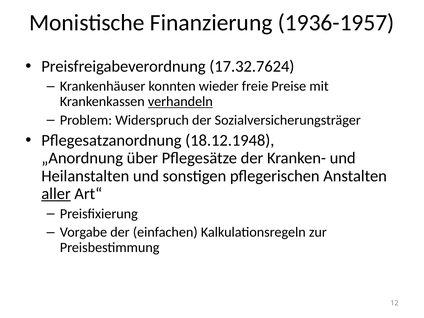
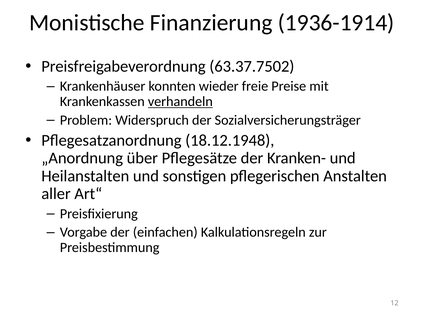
1936-1957: 1936-1957 -> 1936-1914 (336, 23)
17.32.7624: 17.32.7624 -> 63.37.7502 (252, 66)
aller underline: present -> none (56, 194)
